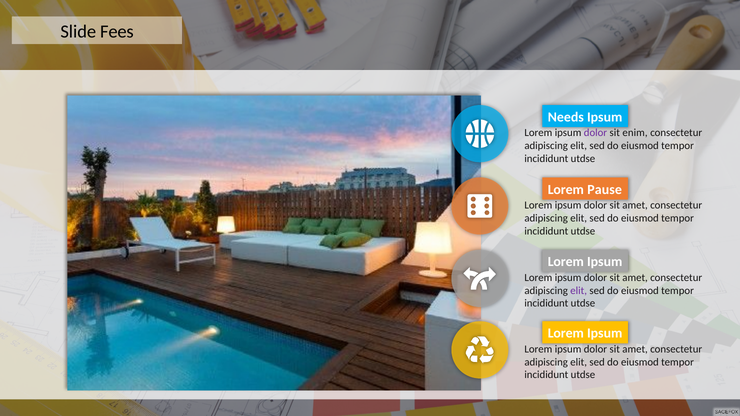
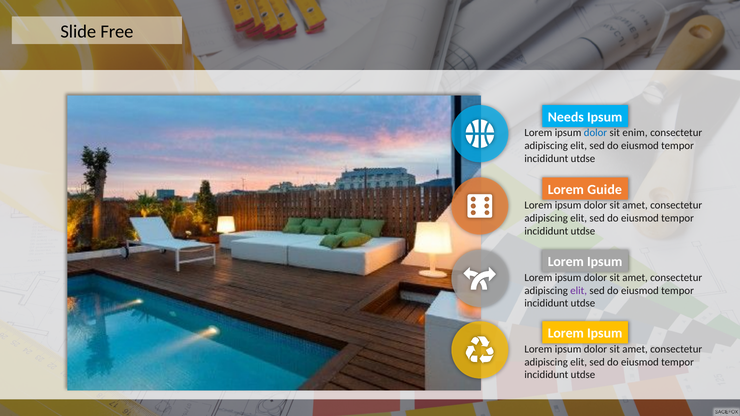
Fees: Fees -> Free (117, 32)
dolor colour: purple -> blue (595, 133)
Pause: Pause -> Guide (605, 190)
